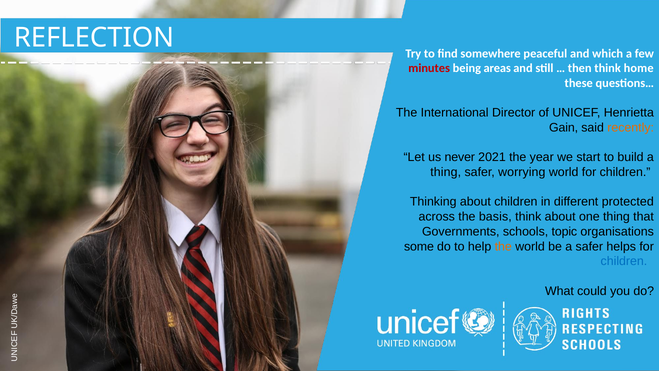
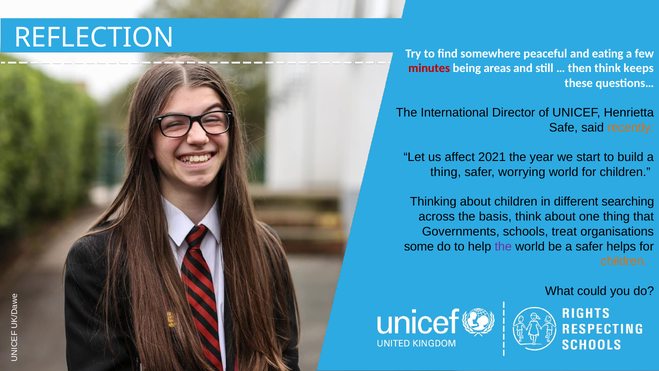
which: which -> eating (608, 53)
home: home -> keeps (639, 68)
Gain: Gain -> Safe (564, 128)
never: never -> affect (460, 157)
protected: protected -> searching (628, 202)
topic: topic -> treat (564, 231)
the colour: orange -> purple (503, 246)
children colour: blue -> orange (624, 261)
